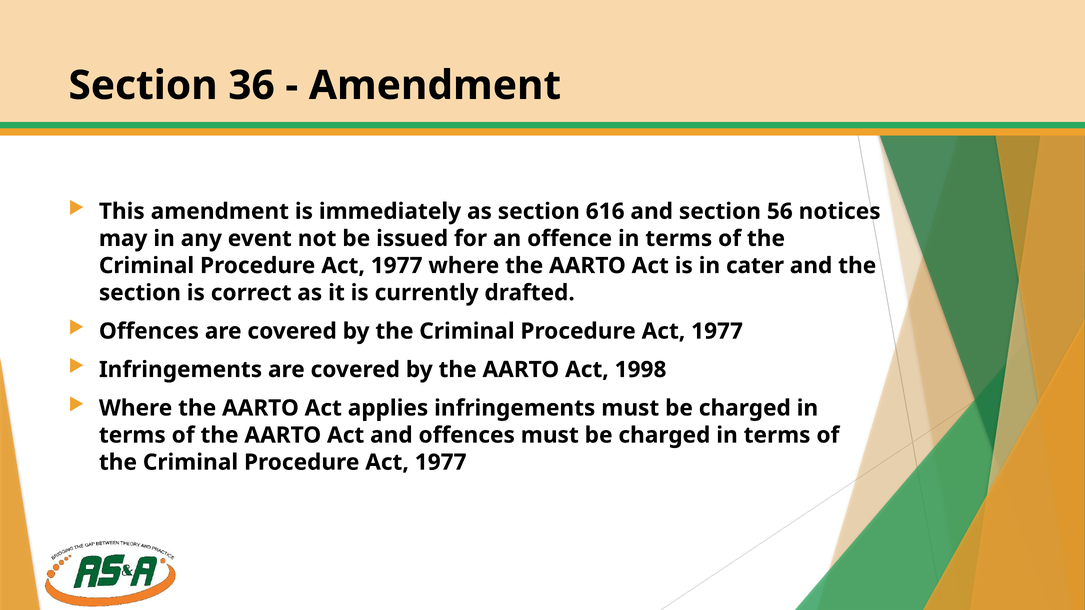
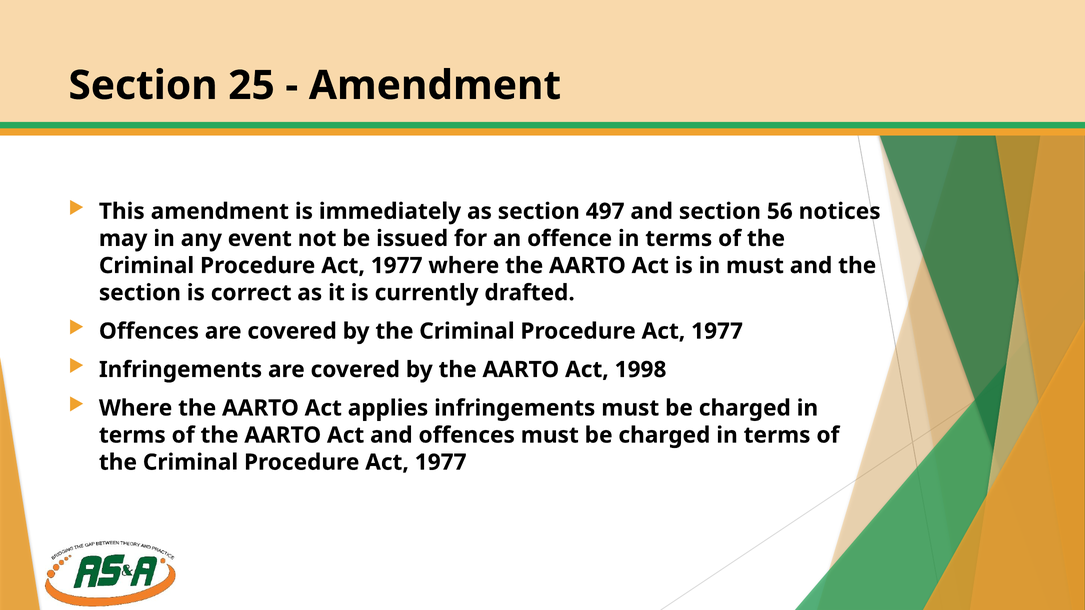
36: 36 -> 25 (251, 86)
616: 616 -> 497 (605, 212)
in cater: cater -> must (755, 266)
